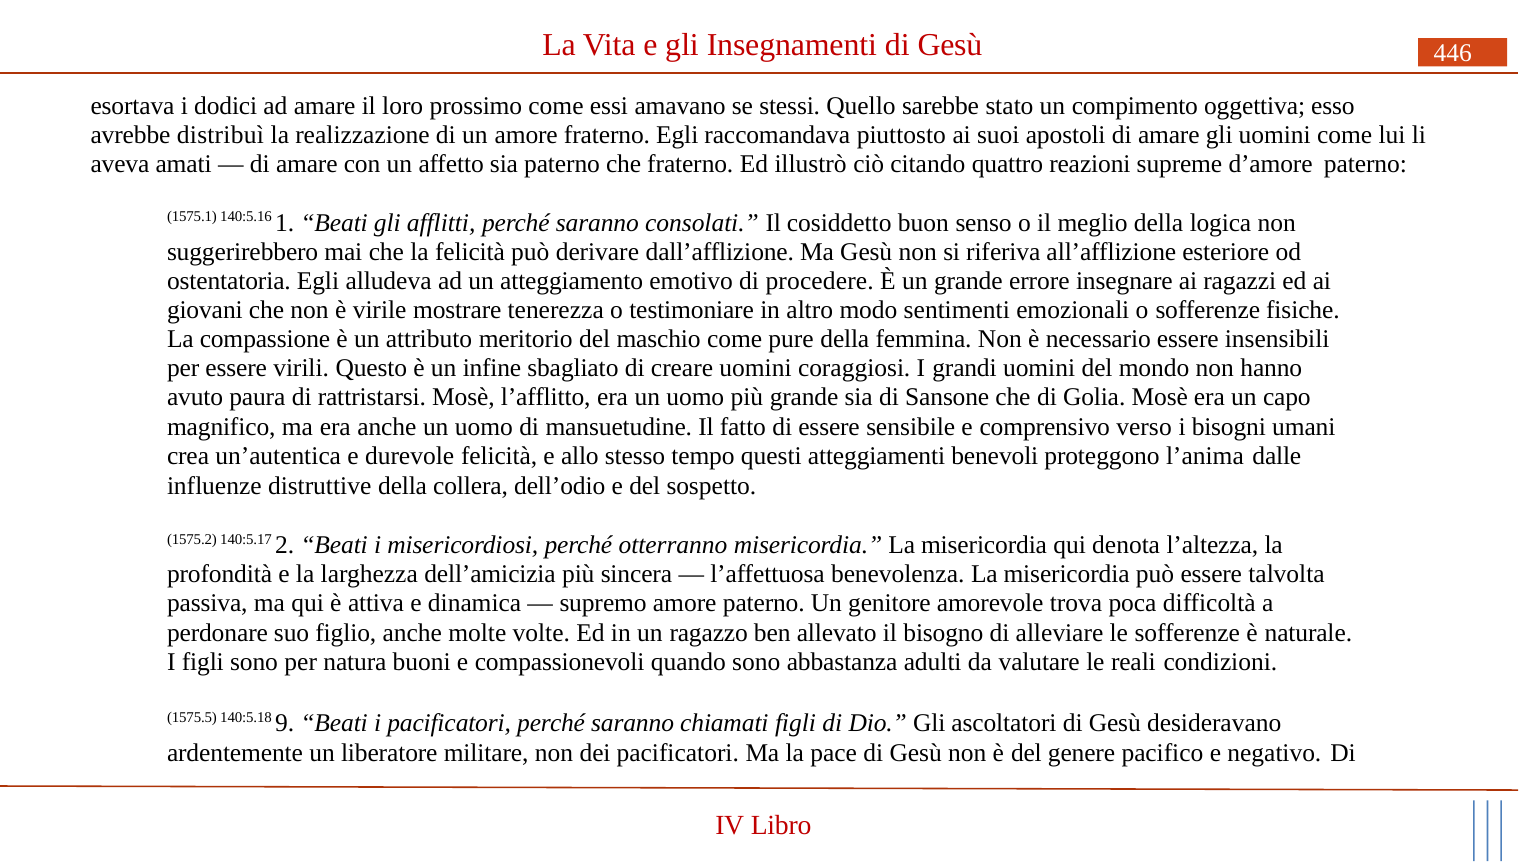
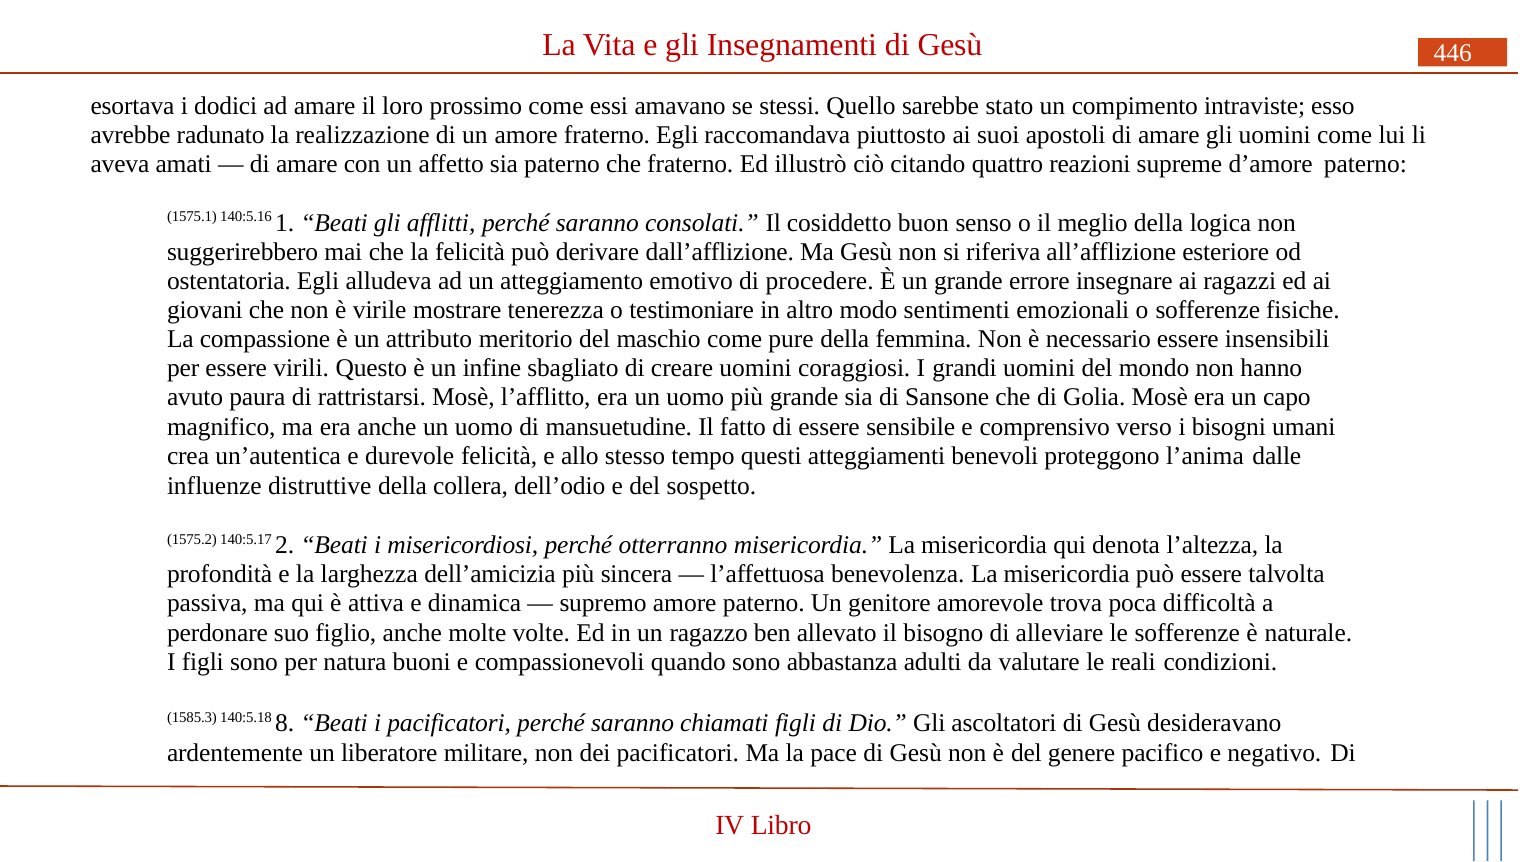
oggettiva: oggettiva -> intraviste (1255, 106)
distribuì: distribuì -> radunato (221, 135)
1575.5: 1575.5 -> 1585.3 (192, 718)
9: 9 -> 8 (285, 724)
